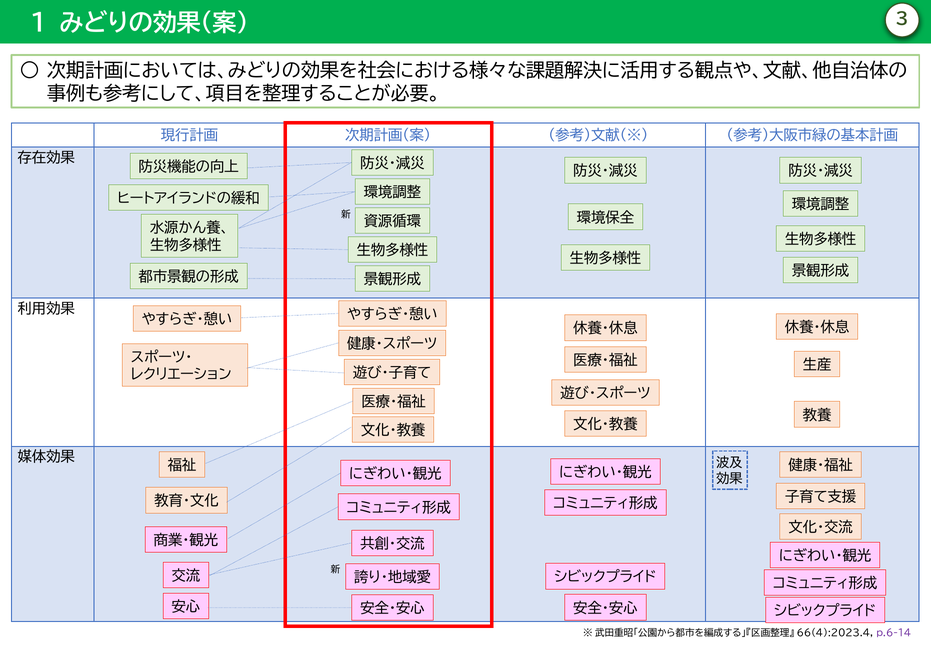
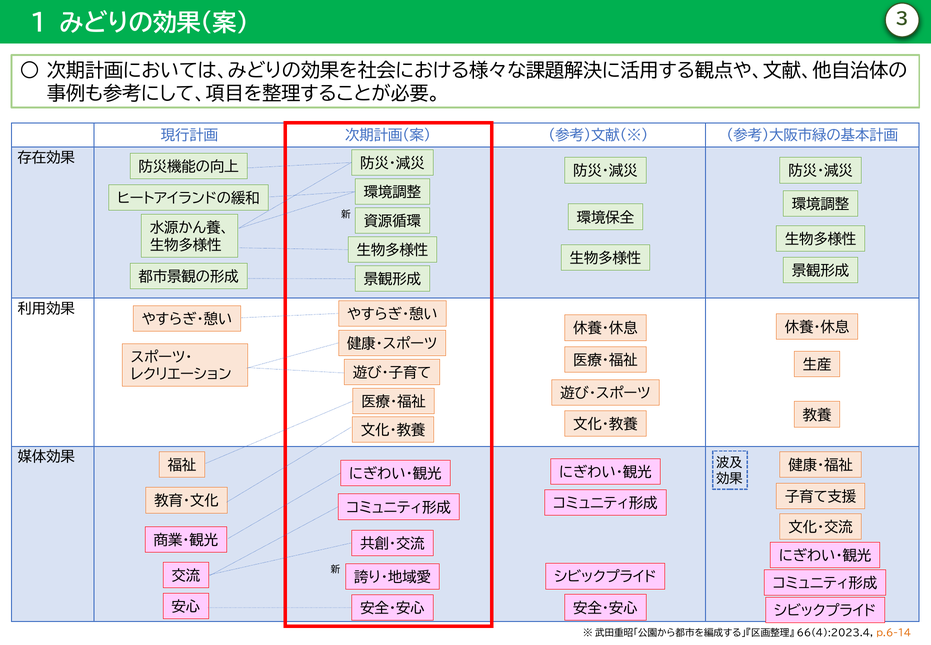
p.6-14 colour: purple -> orange (894, 633)
